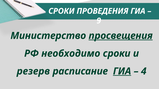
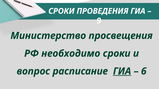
просвещения underline: present -> none (121, 36)
резерв: резерв -> вопрос (33, 72)
4: 4 -> 6 (144, 72)
